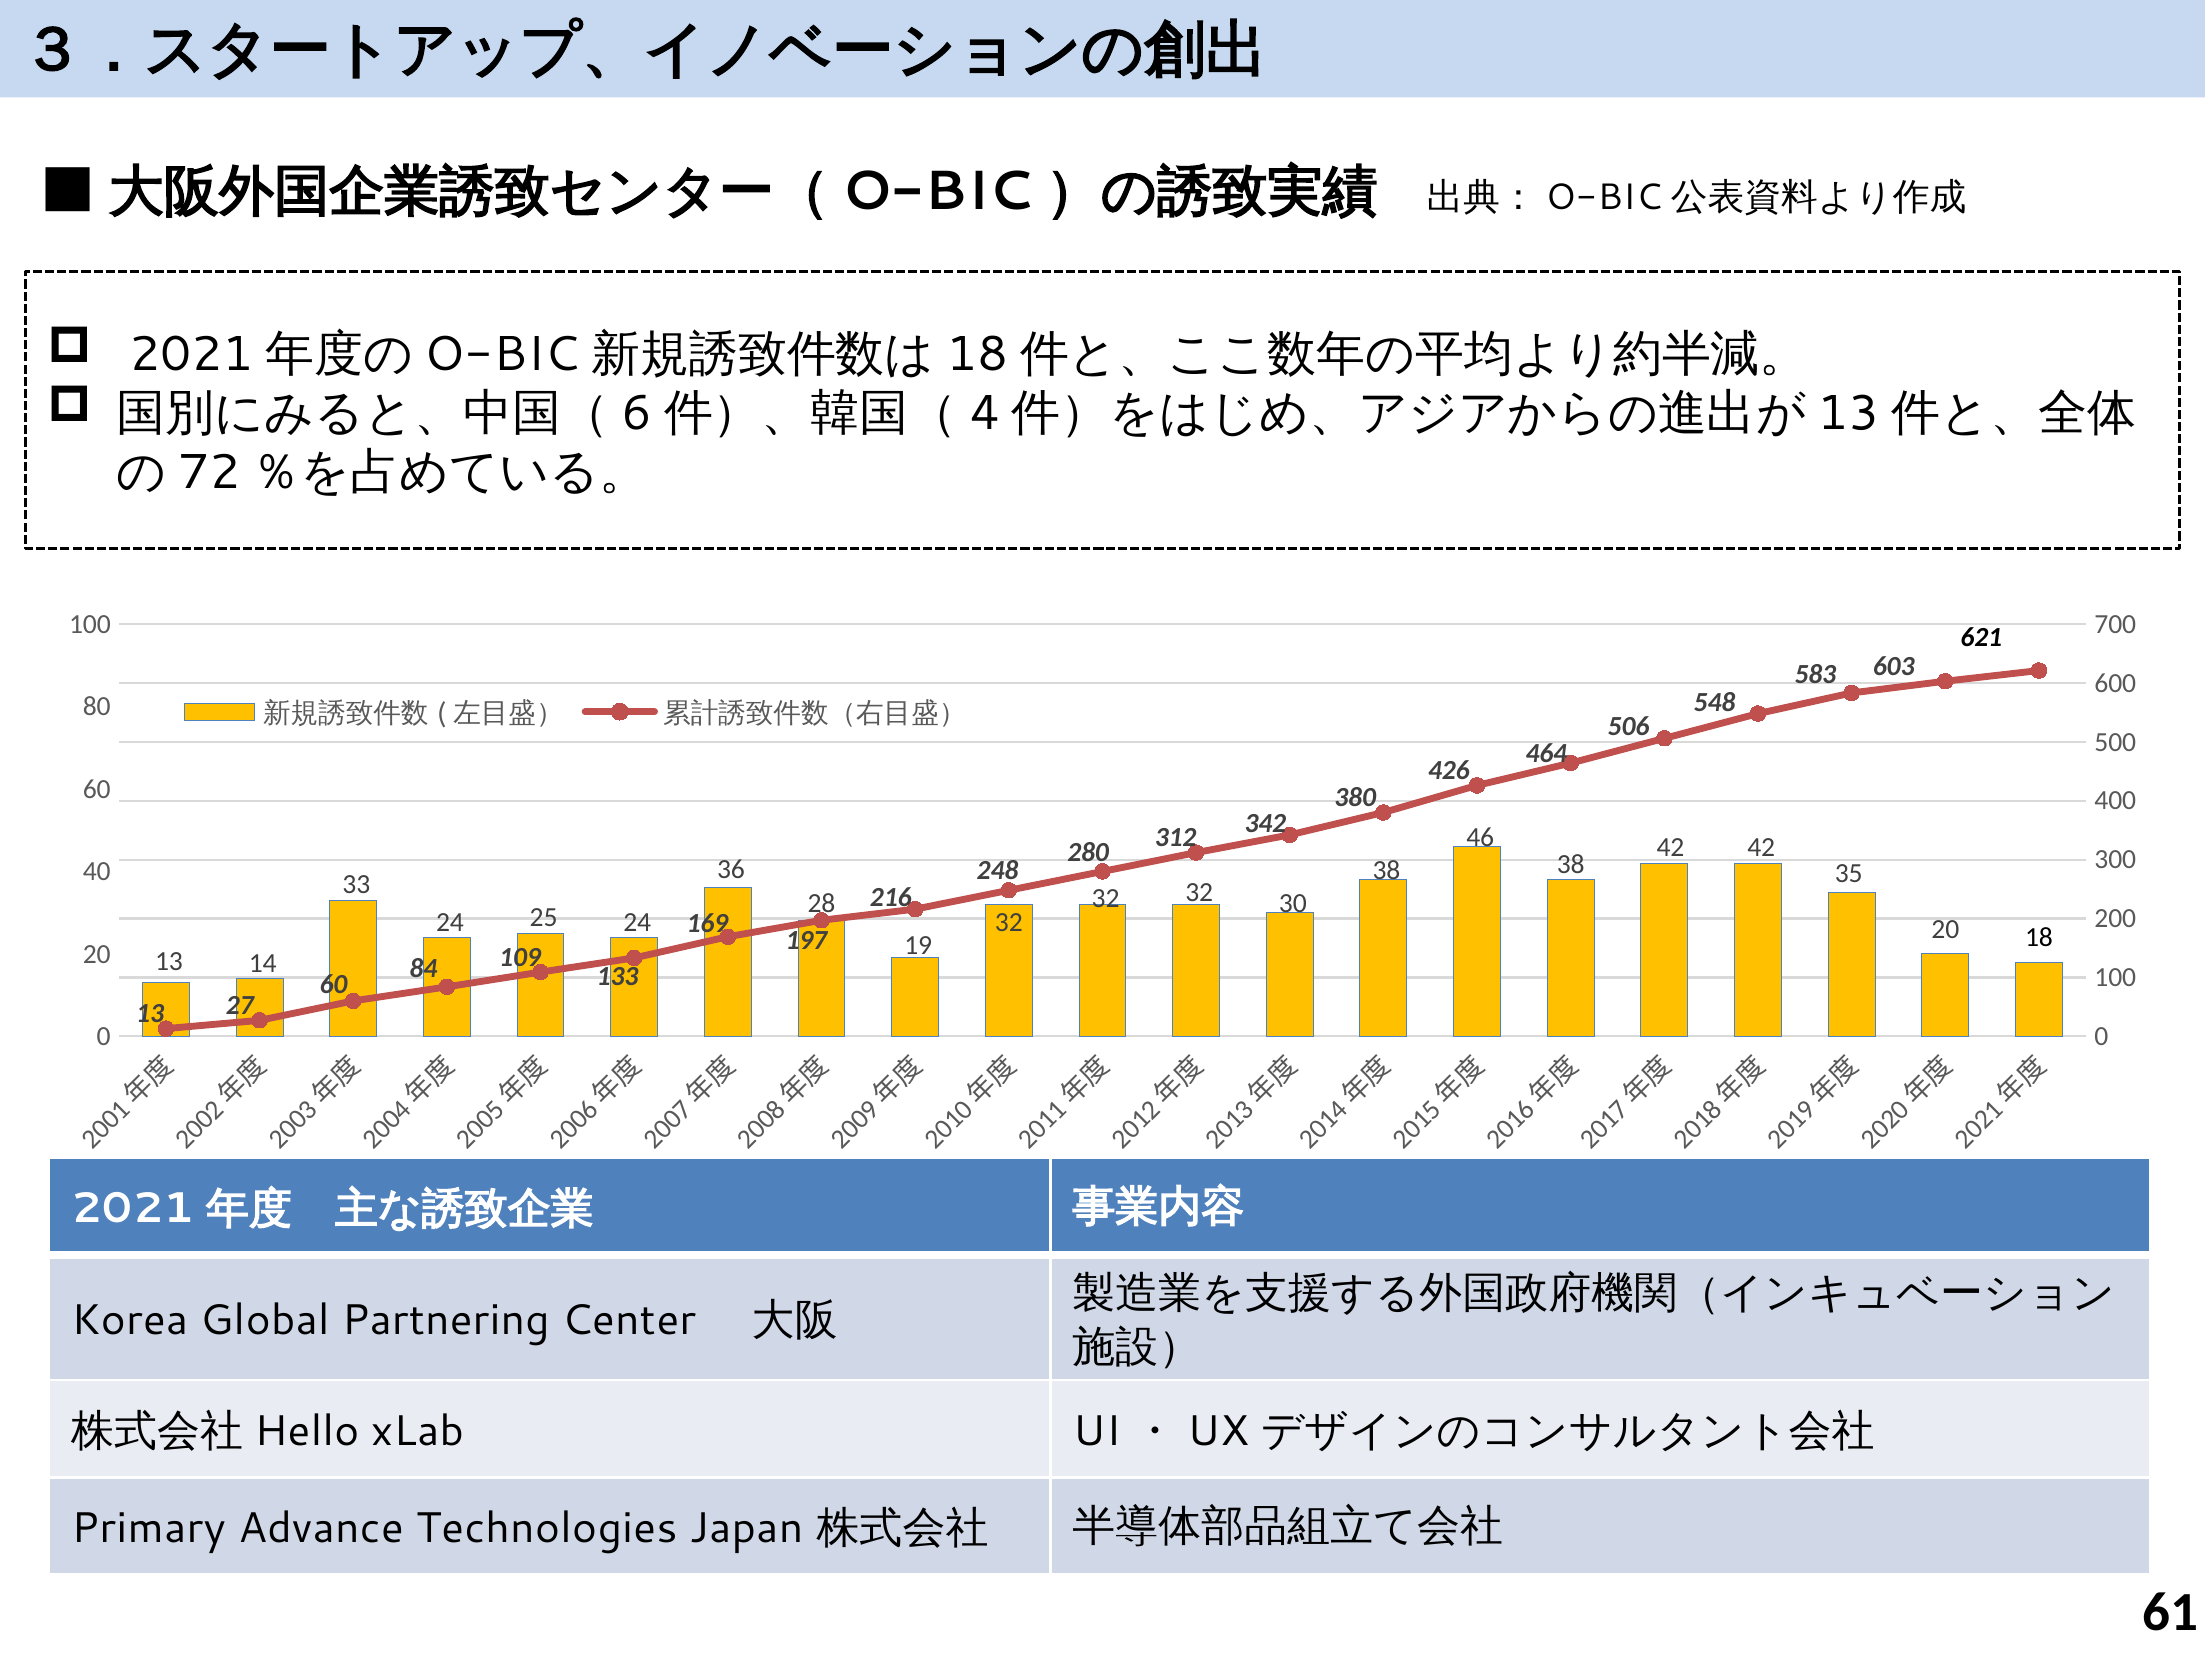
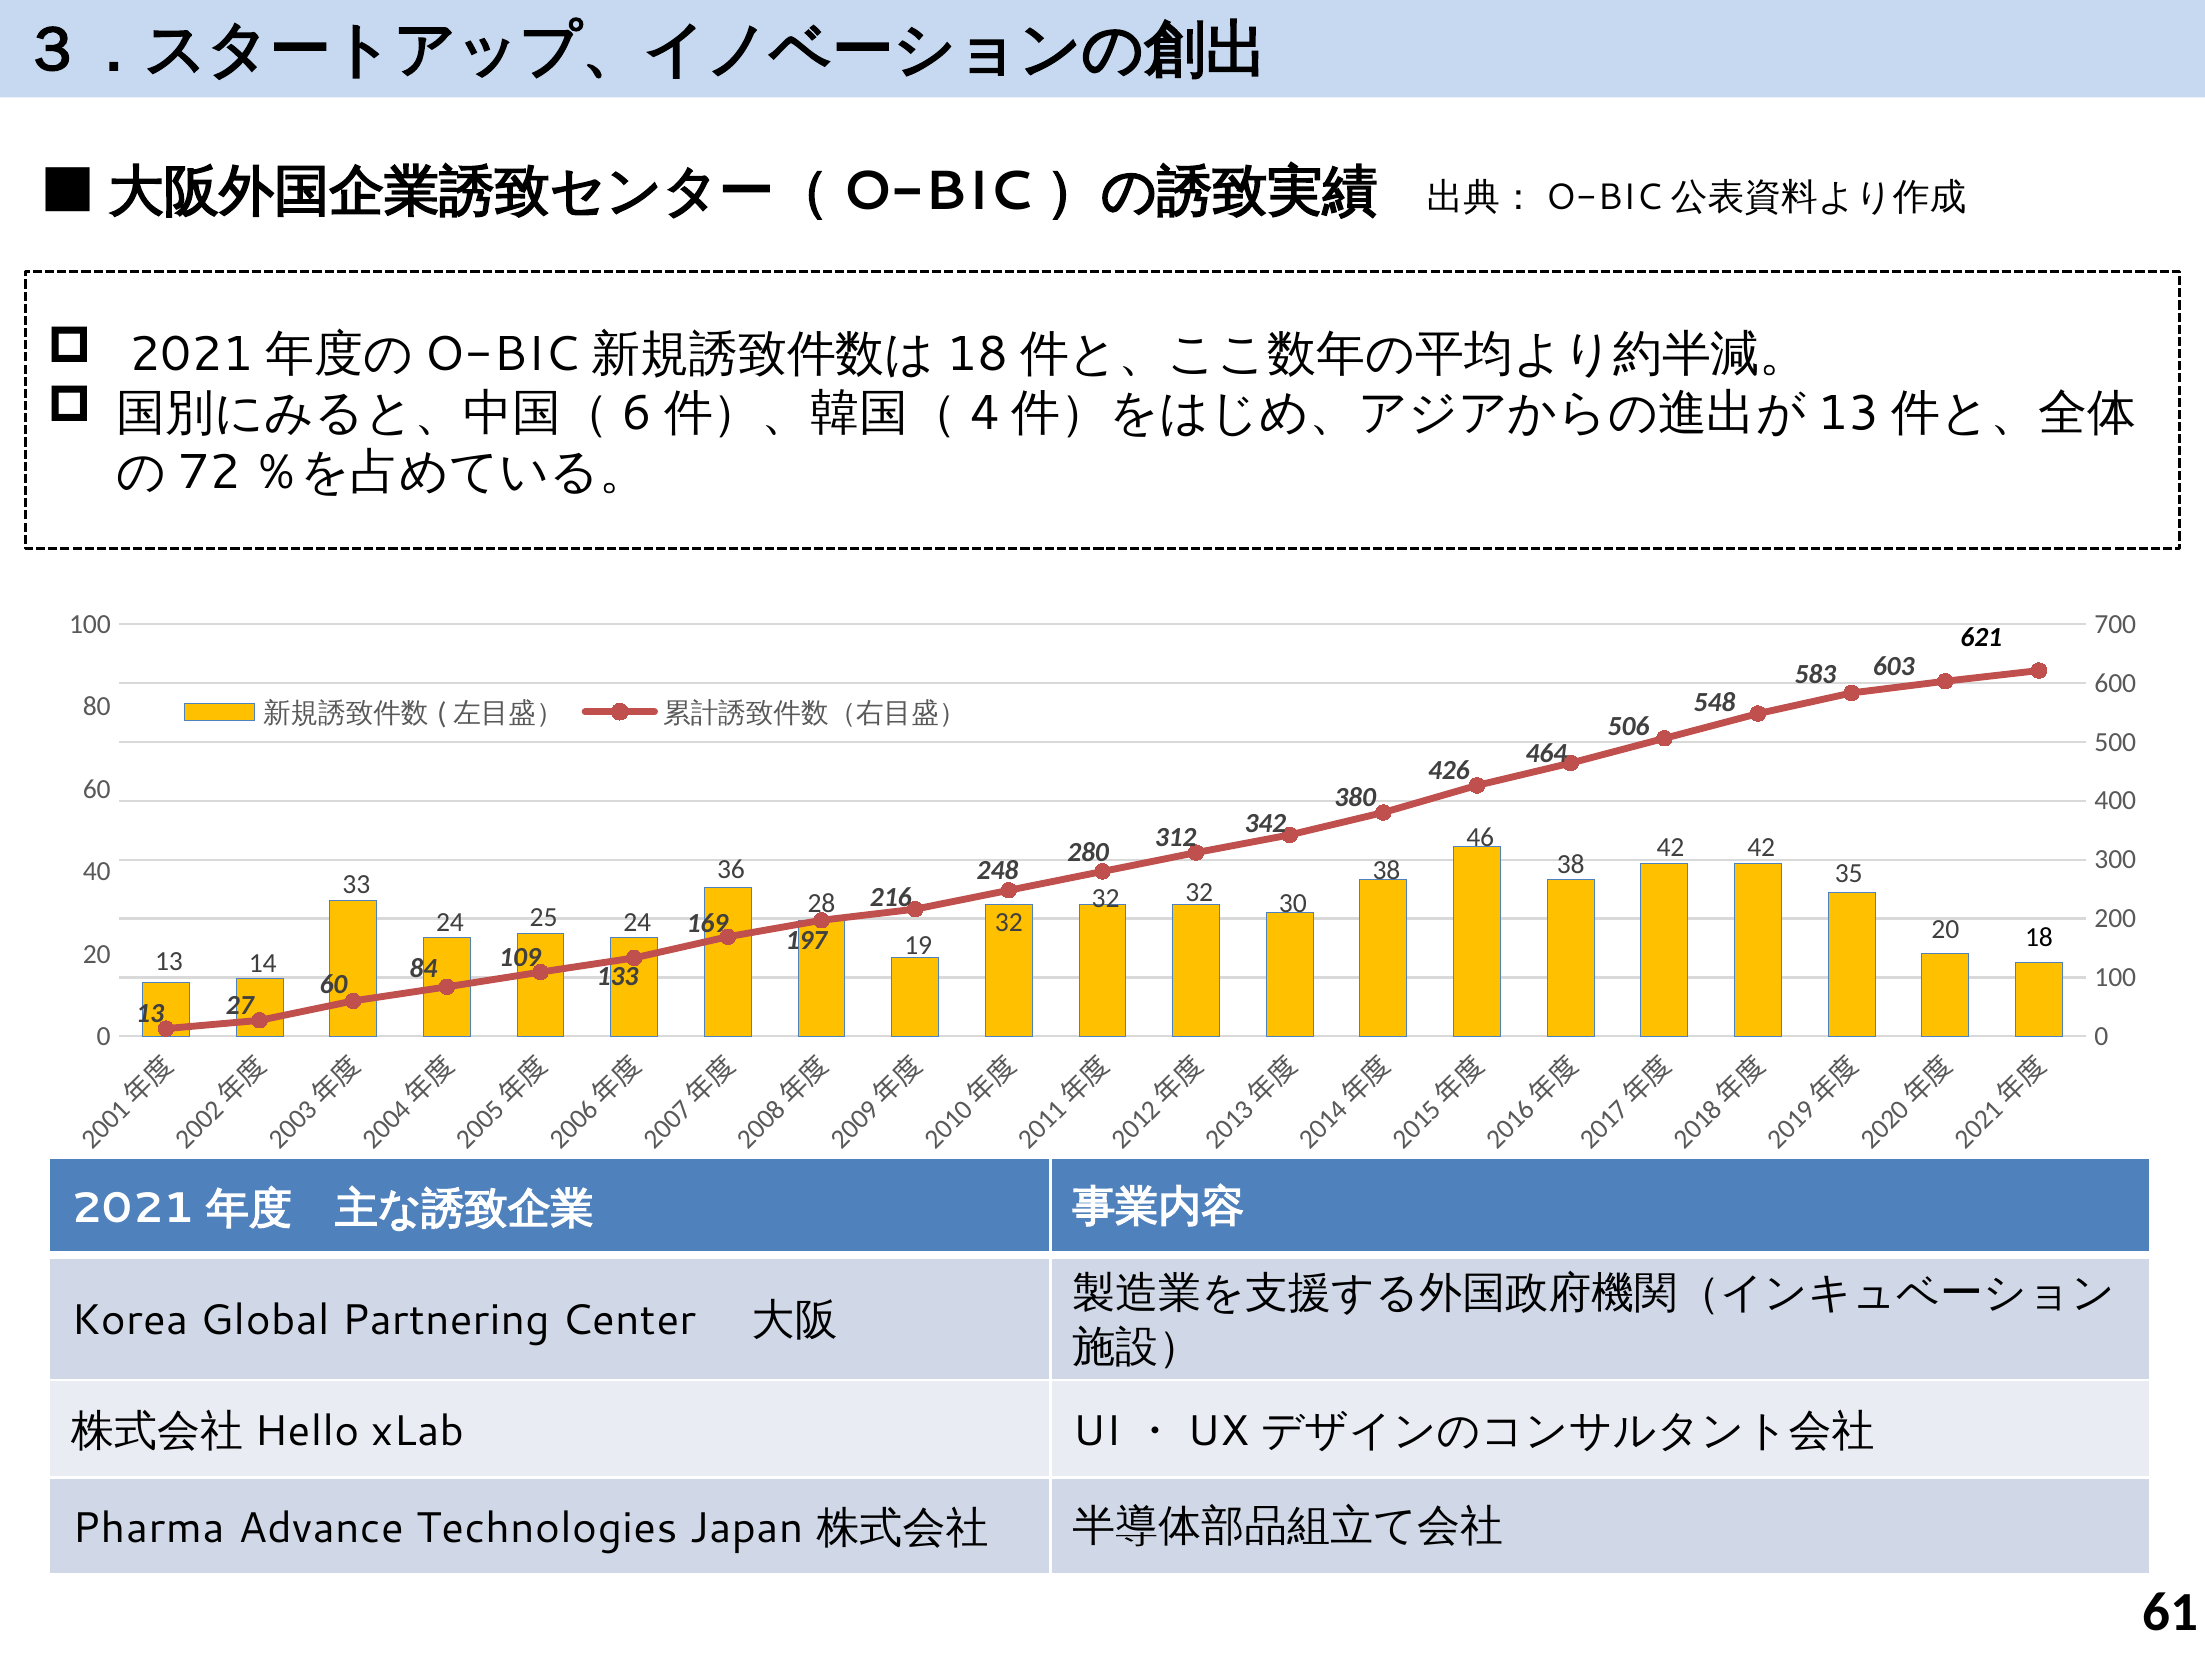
Primary: Primary -> Pharma (148, 1528)
